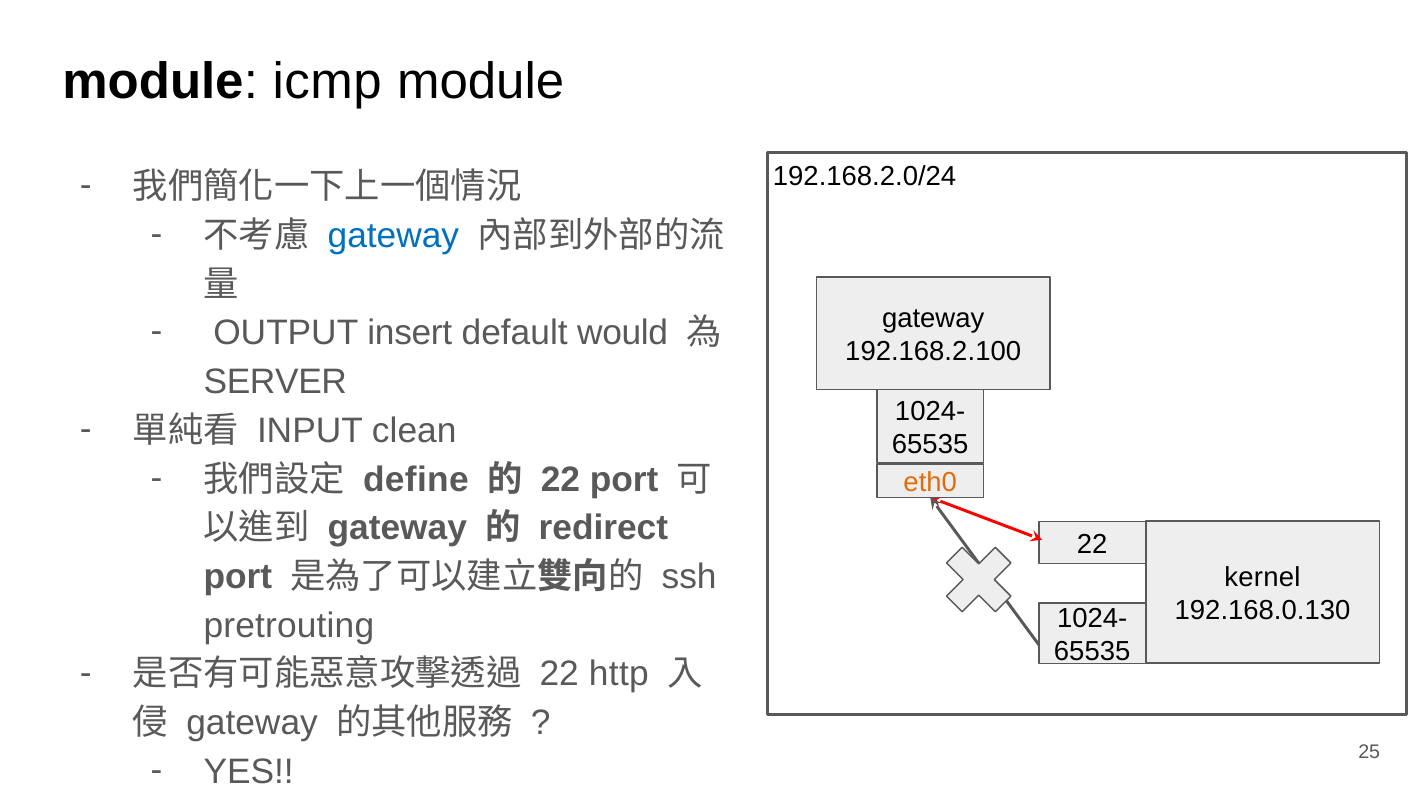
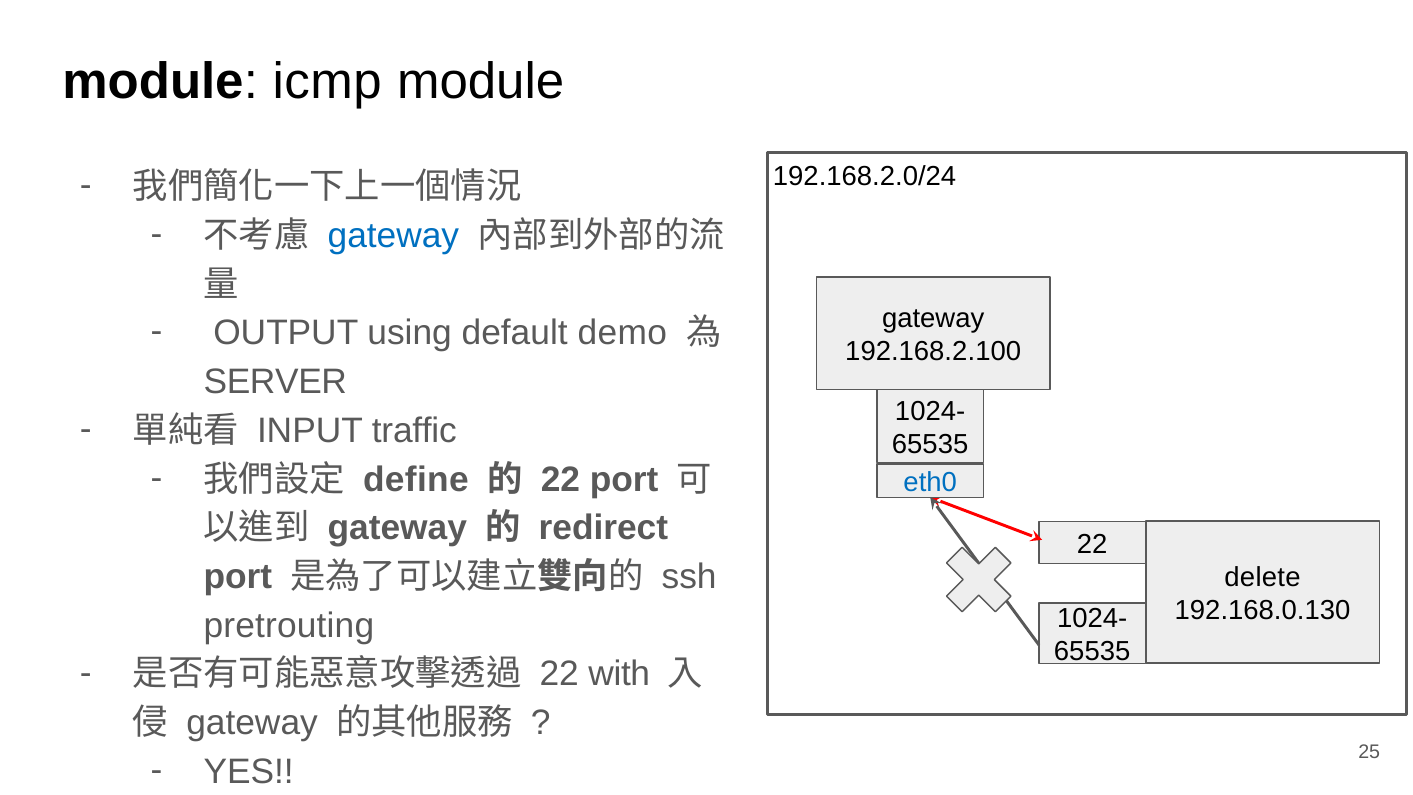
insert: insert -> using (410, 333)
would: would -> demo (622, 333)
clean: clean -> traffic (414, 431)
eth0 colour: orange -> blue (930, 483)
kernel: kernel -> delete (1262, 577)
http: http -> with (619, 674)
